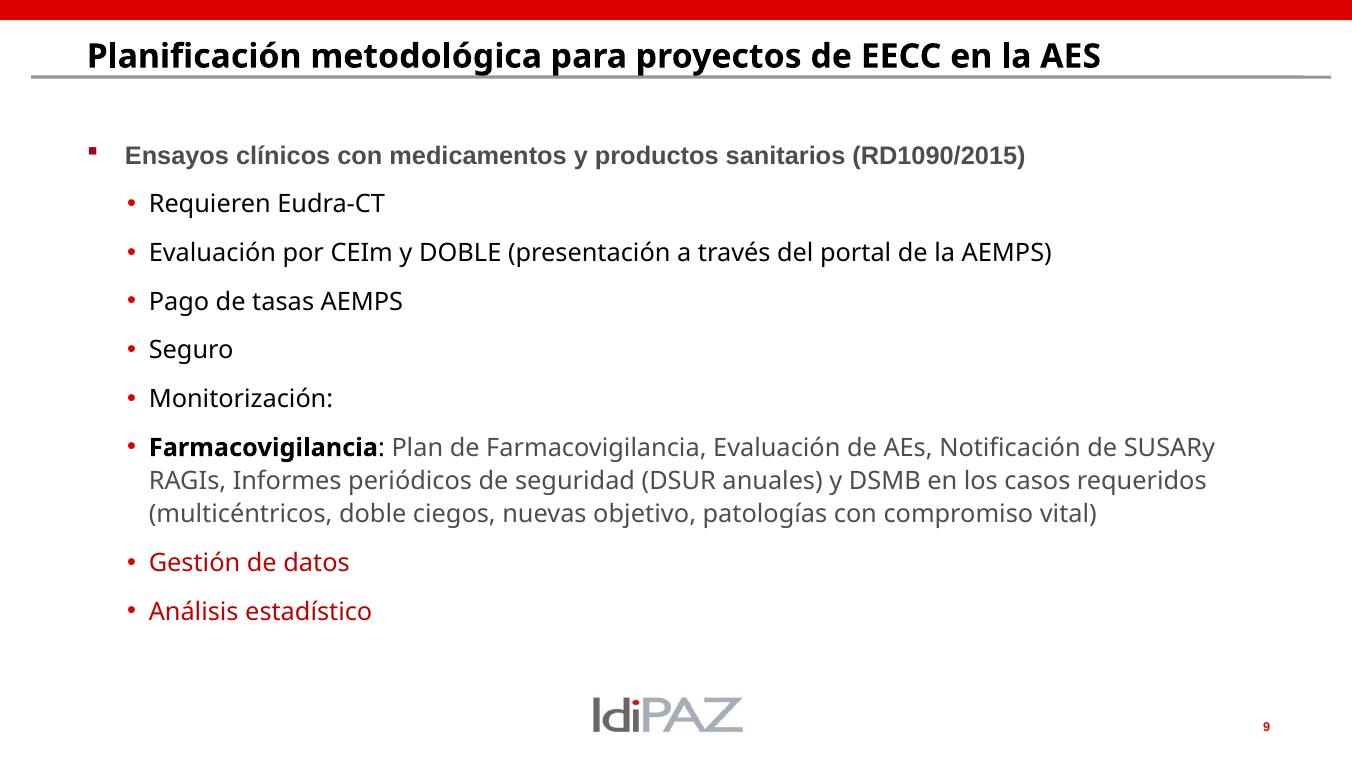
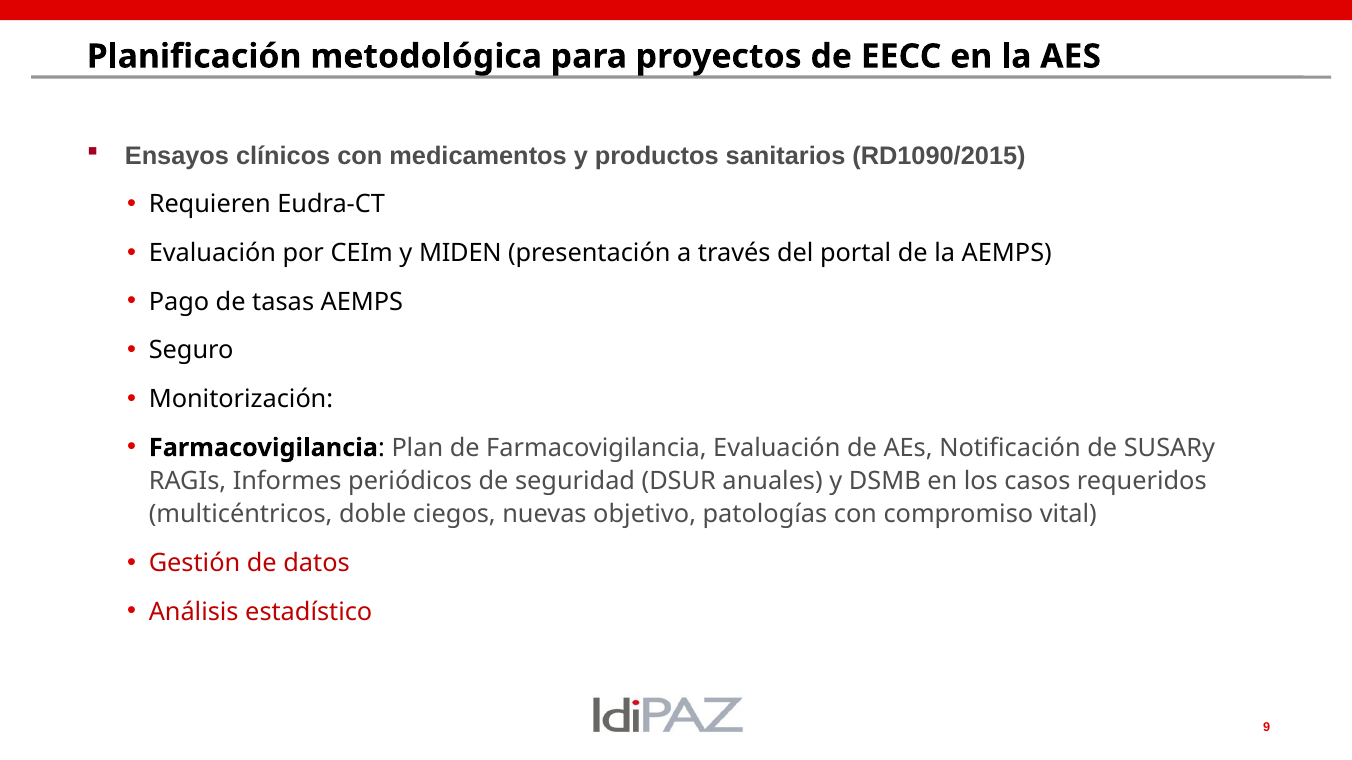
y DOBLE: DOBLE -> MIDEN (460, 253)
